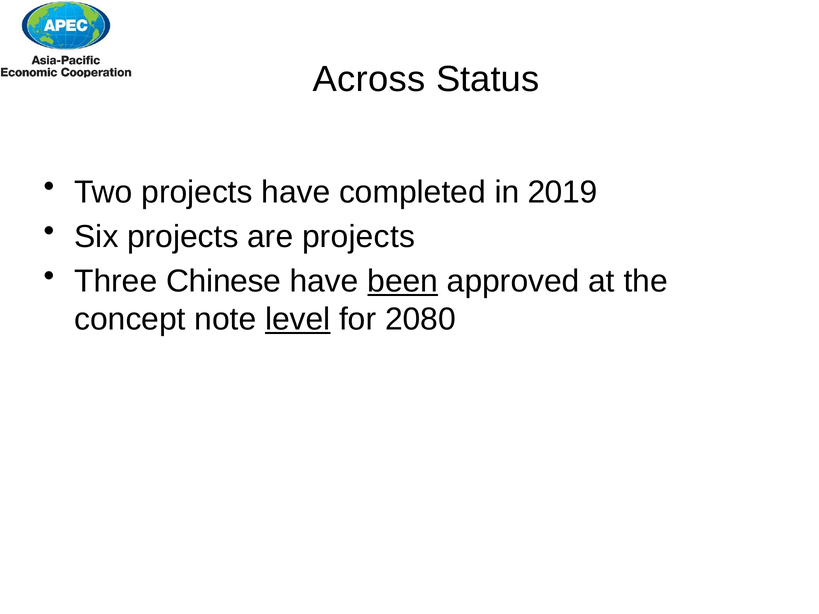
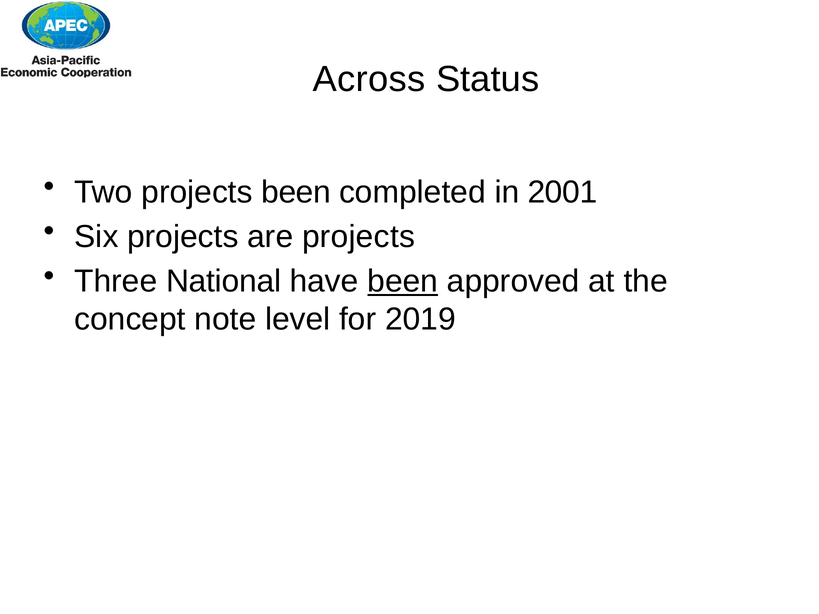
projects have: have -> been (296, 192)
2019: 2019 -> 2001 (562, 192)
Chinese: Chinese -> National (224, 281)
level underline: present -> none (298, 320)
2080: 2080 -> 2019 (420, 320)
